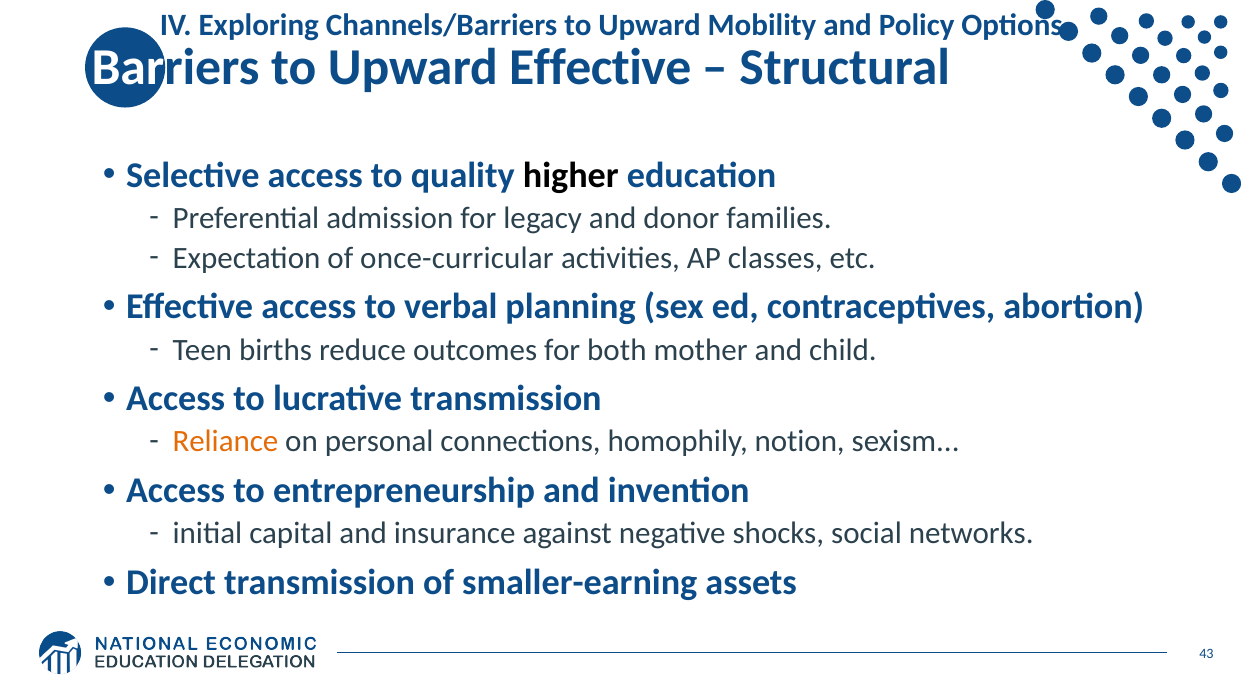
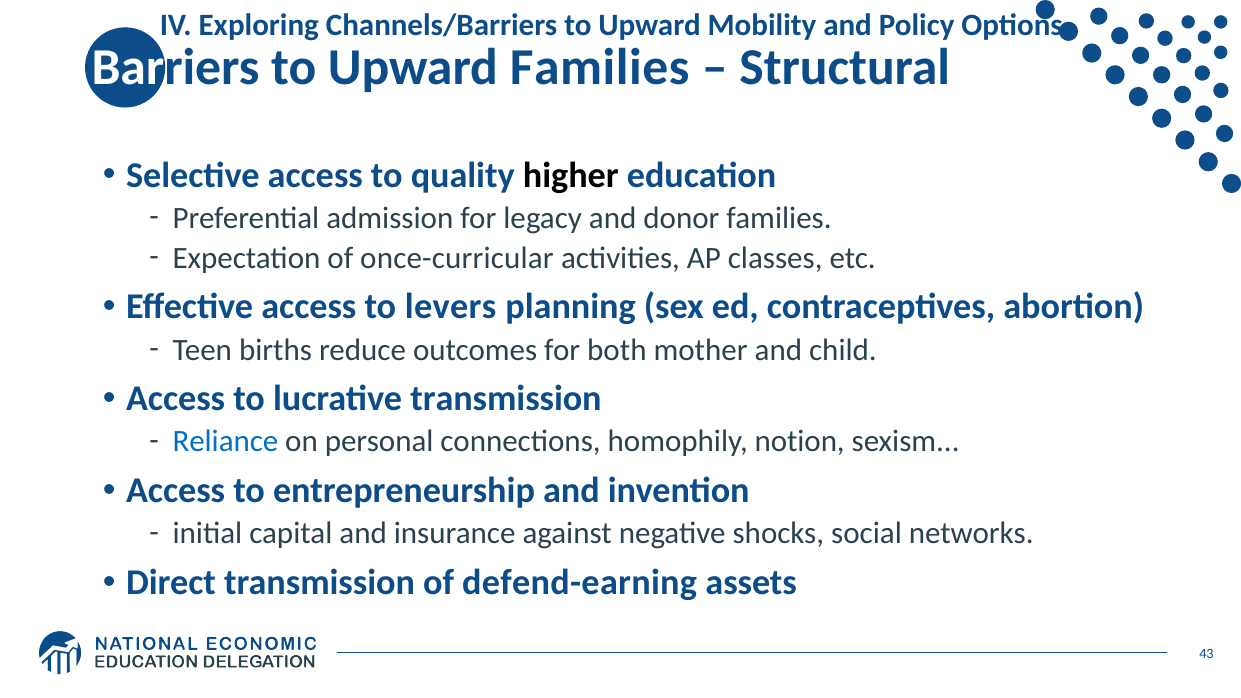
Upward Effective: Effective -> Families (600, 67)
verbal: verbal -> levers (451, 307)
Reliance colour: orange -> blue (225, 442)
smaller-earning: smaller-earning -> defend-earning (580, 583)
